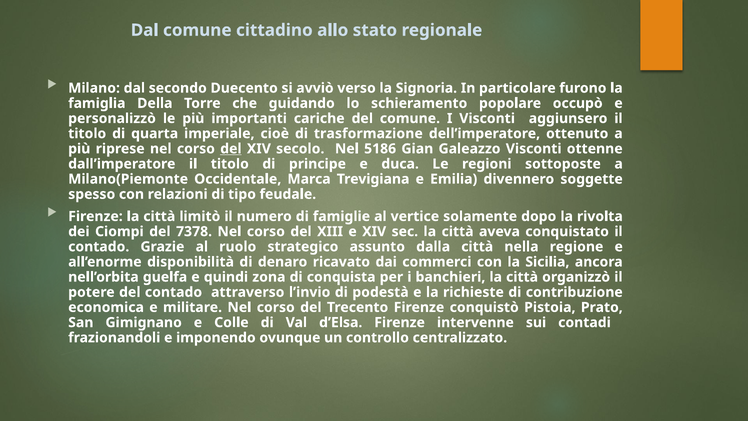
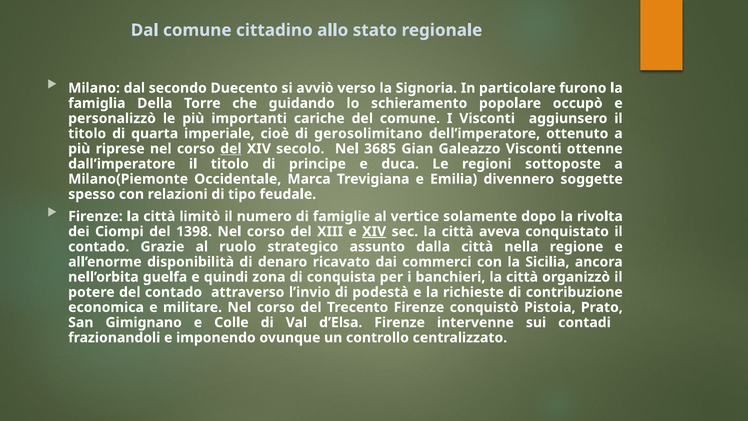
trasformazione: trasformazione -> gerosolimitano (368, 134)
5186: 5186 -> 3685 (380, 149)
7378: 7378 -> 1398 (194, 231)
XIV underline: none -> present (374, 231)
